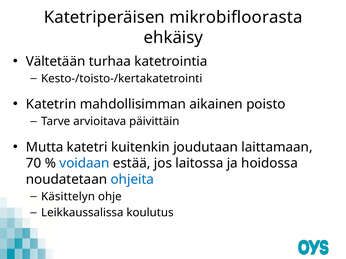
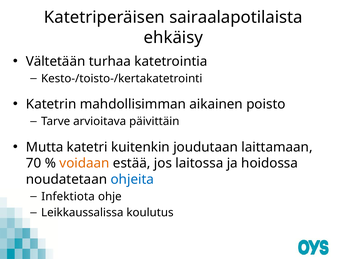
mikrobifloorasta: mikrobifloorasta -> sairaalapotilaista (236, 17)
voidaan colour: blue -> orange (84, 164)
Käsittelyn: Käsittelyn -> Infektiota (68, 197)
